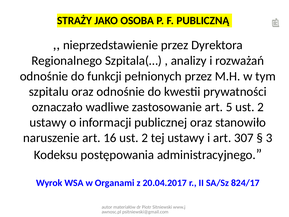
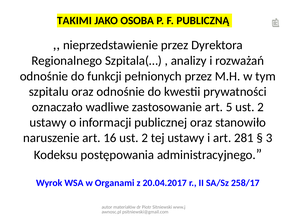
STRAŻY: STRAŻY -> TAKIMI (74, 21)
307: 307 -> 281 (244, 138)
824/17: 824/17 -> 258/17 (245, 183)
